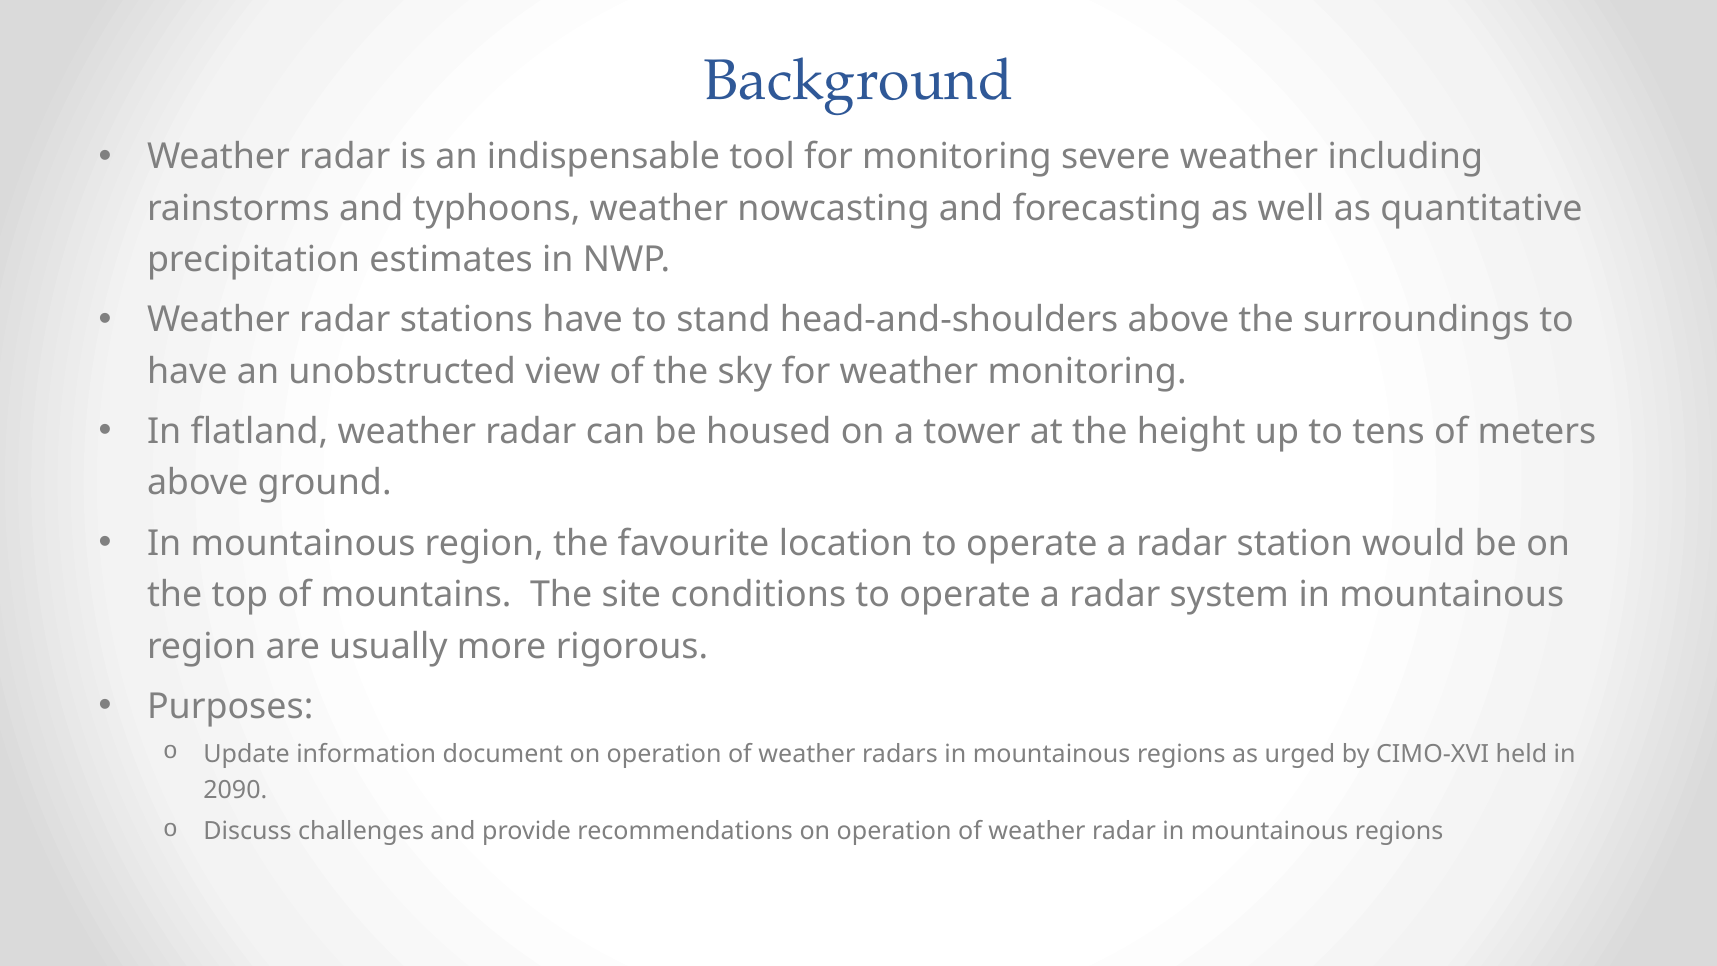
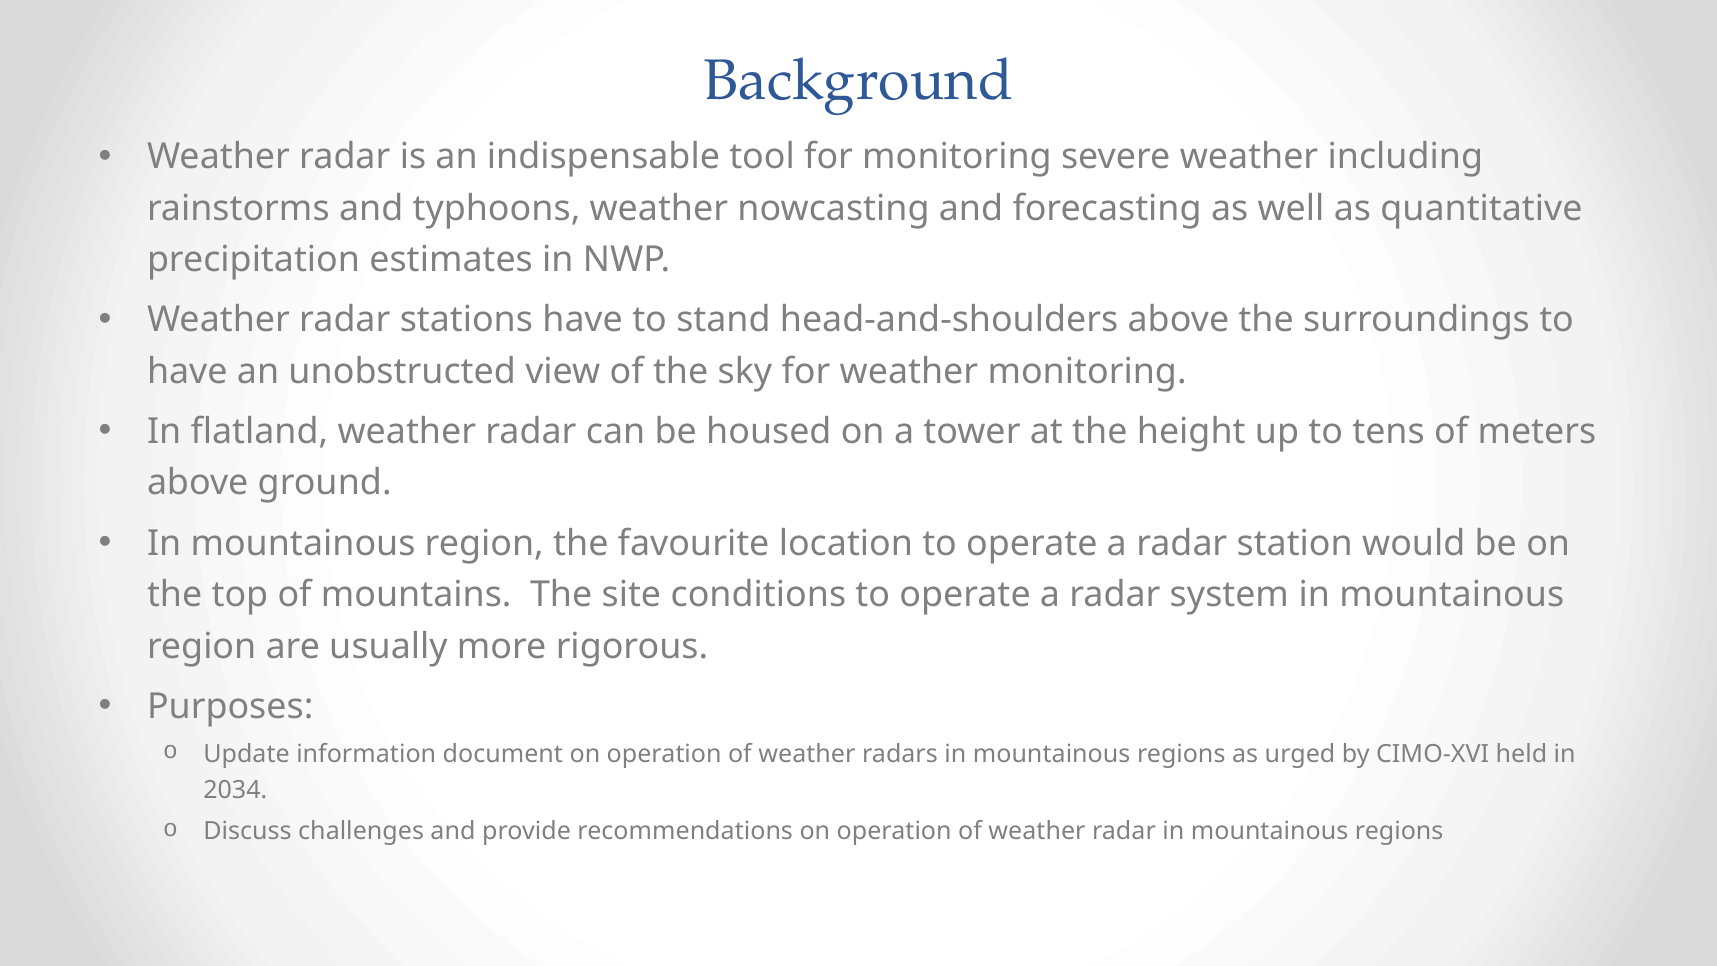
2090: 2090 -> 2034 (235, 790)
